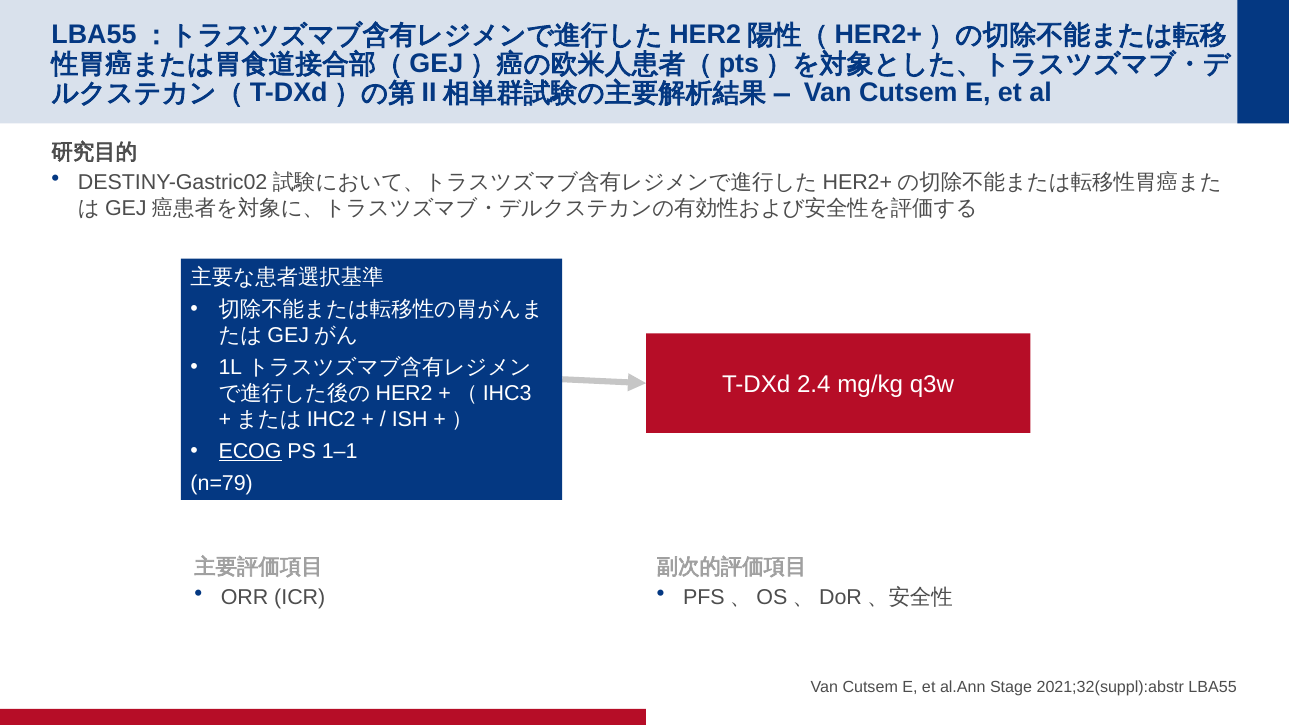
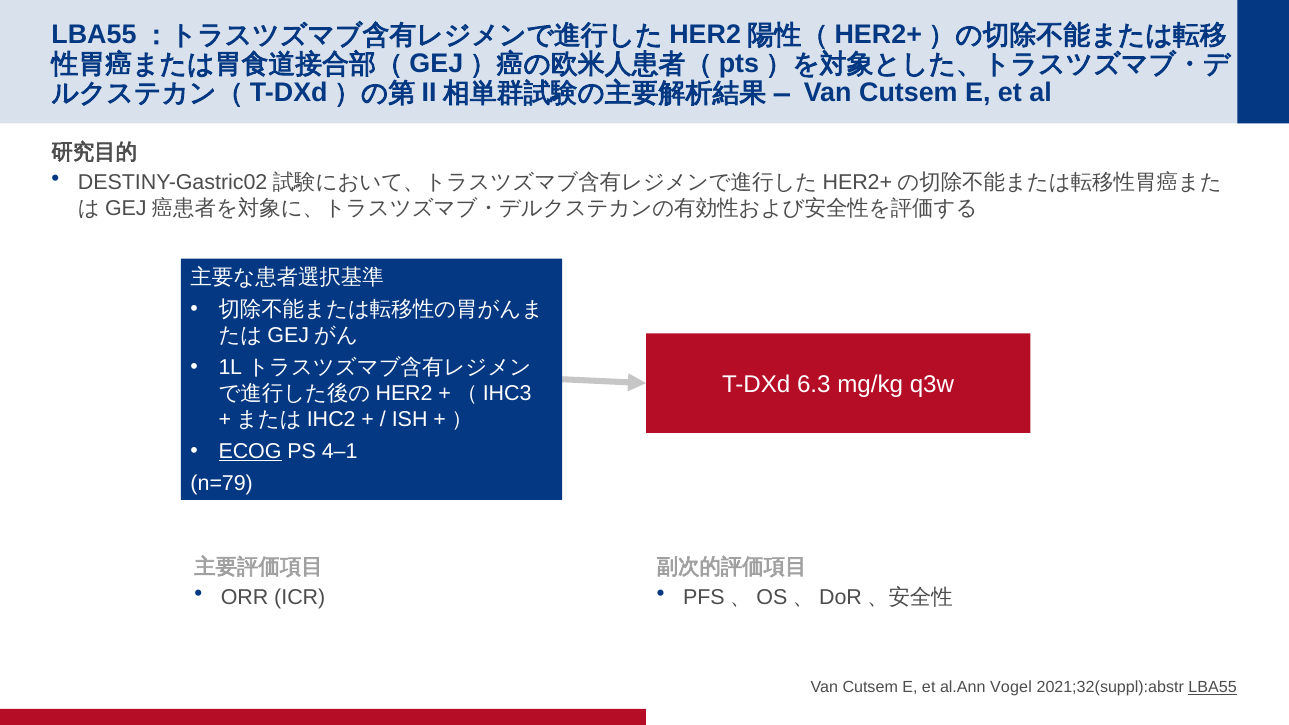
2.4: 2.4 -> 6.3 (814, 385)
1–1: 1–1 -> 4–1 (340, 452)
Stage: Stage -> Vogel (1011, 687)
LBA55 underline: none -> present (1213, 687)
